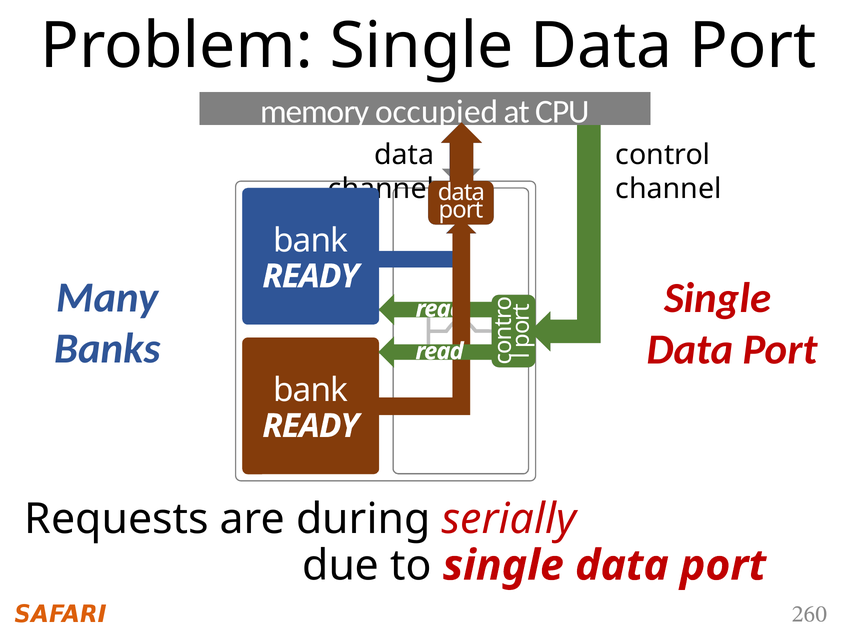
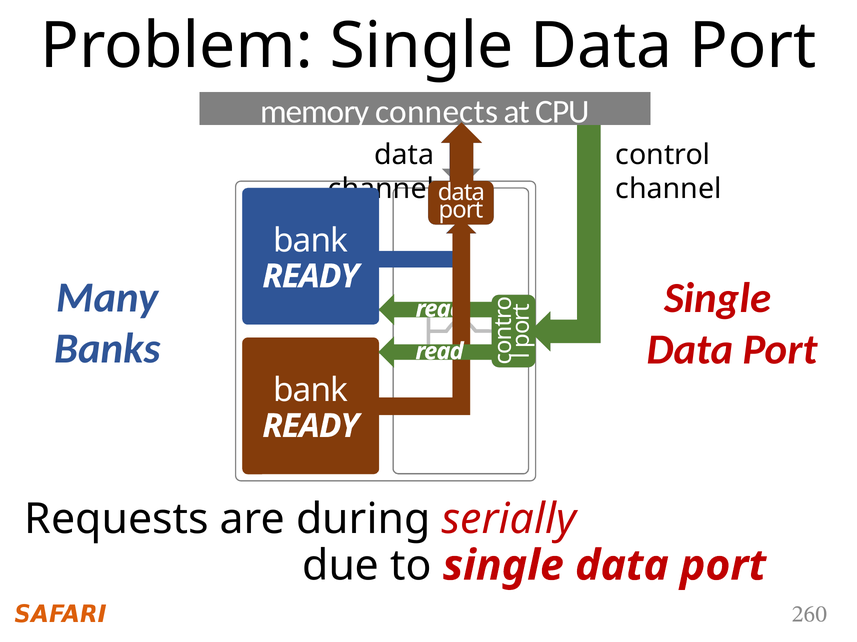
occupied: occupied -> connects (437, 112)
